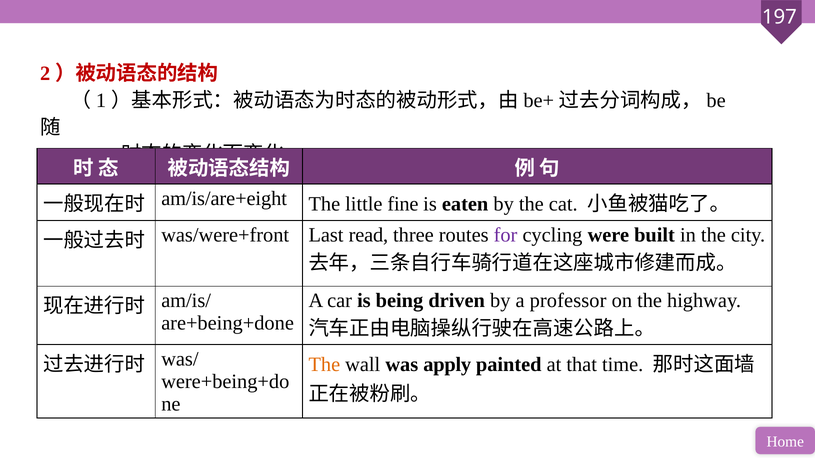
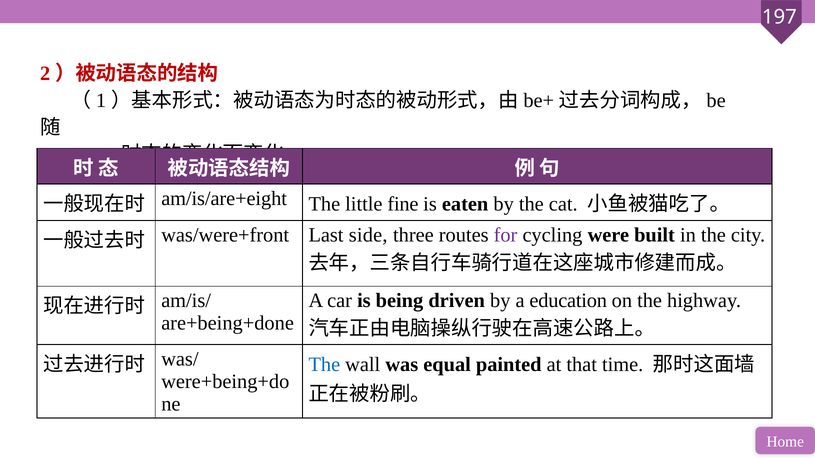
read: read -> side (368, 235)
professor: professor -> education (568, 301)
The colour: orange -> blue (324, 365)
apply: apply -> equal (447, 365)
